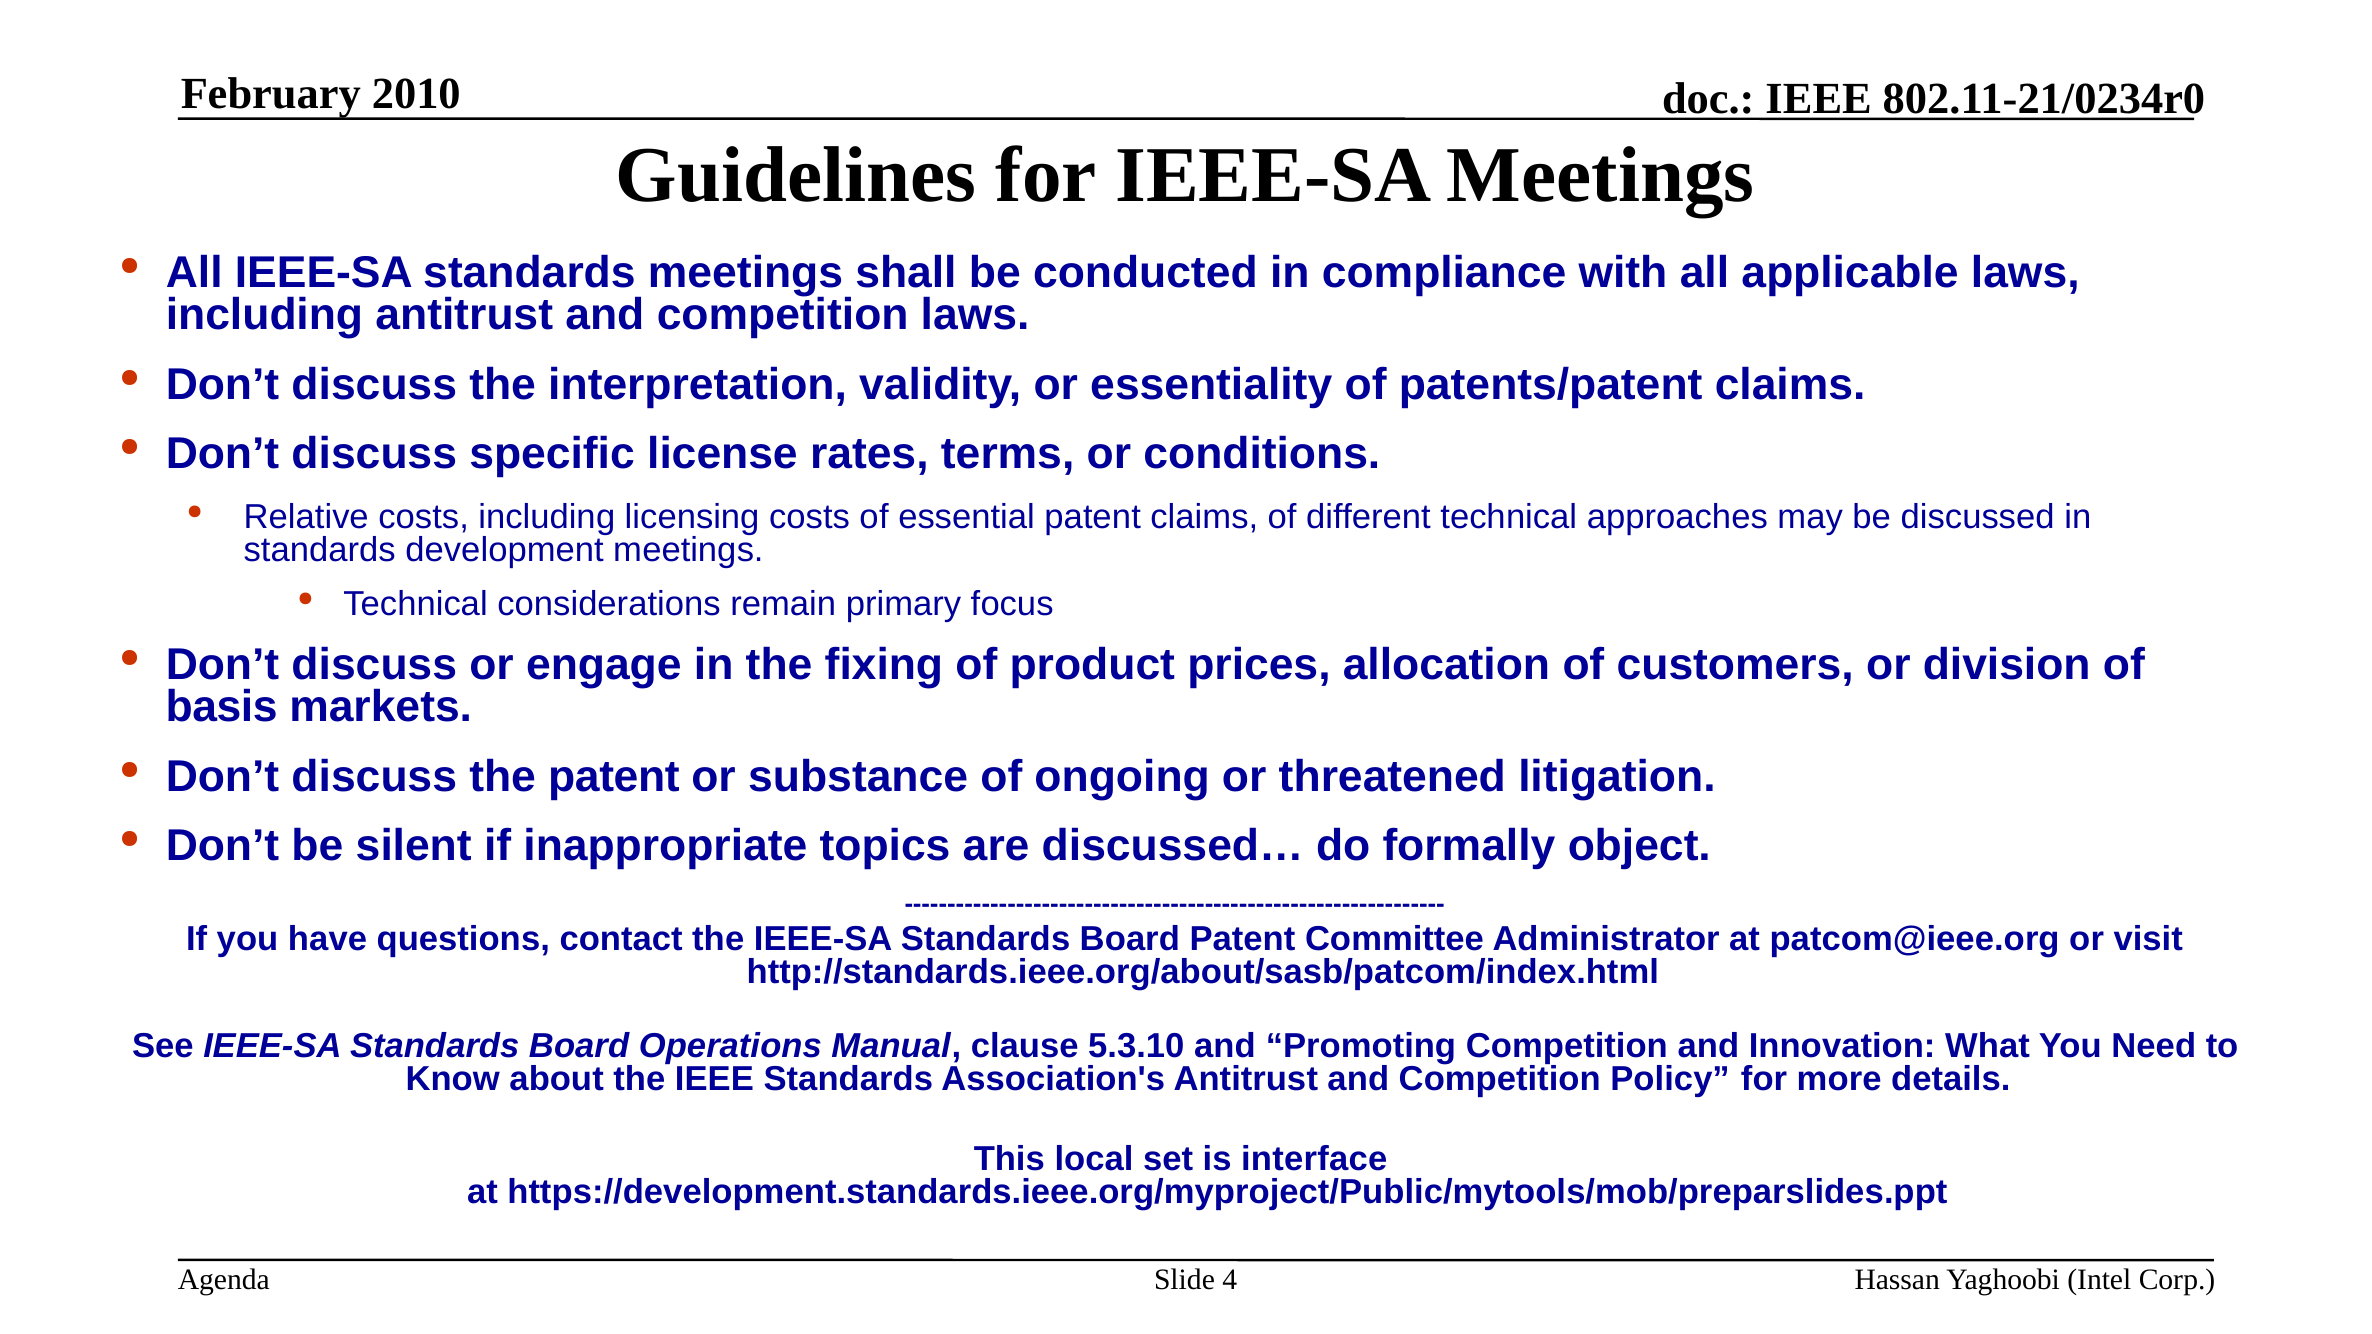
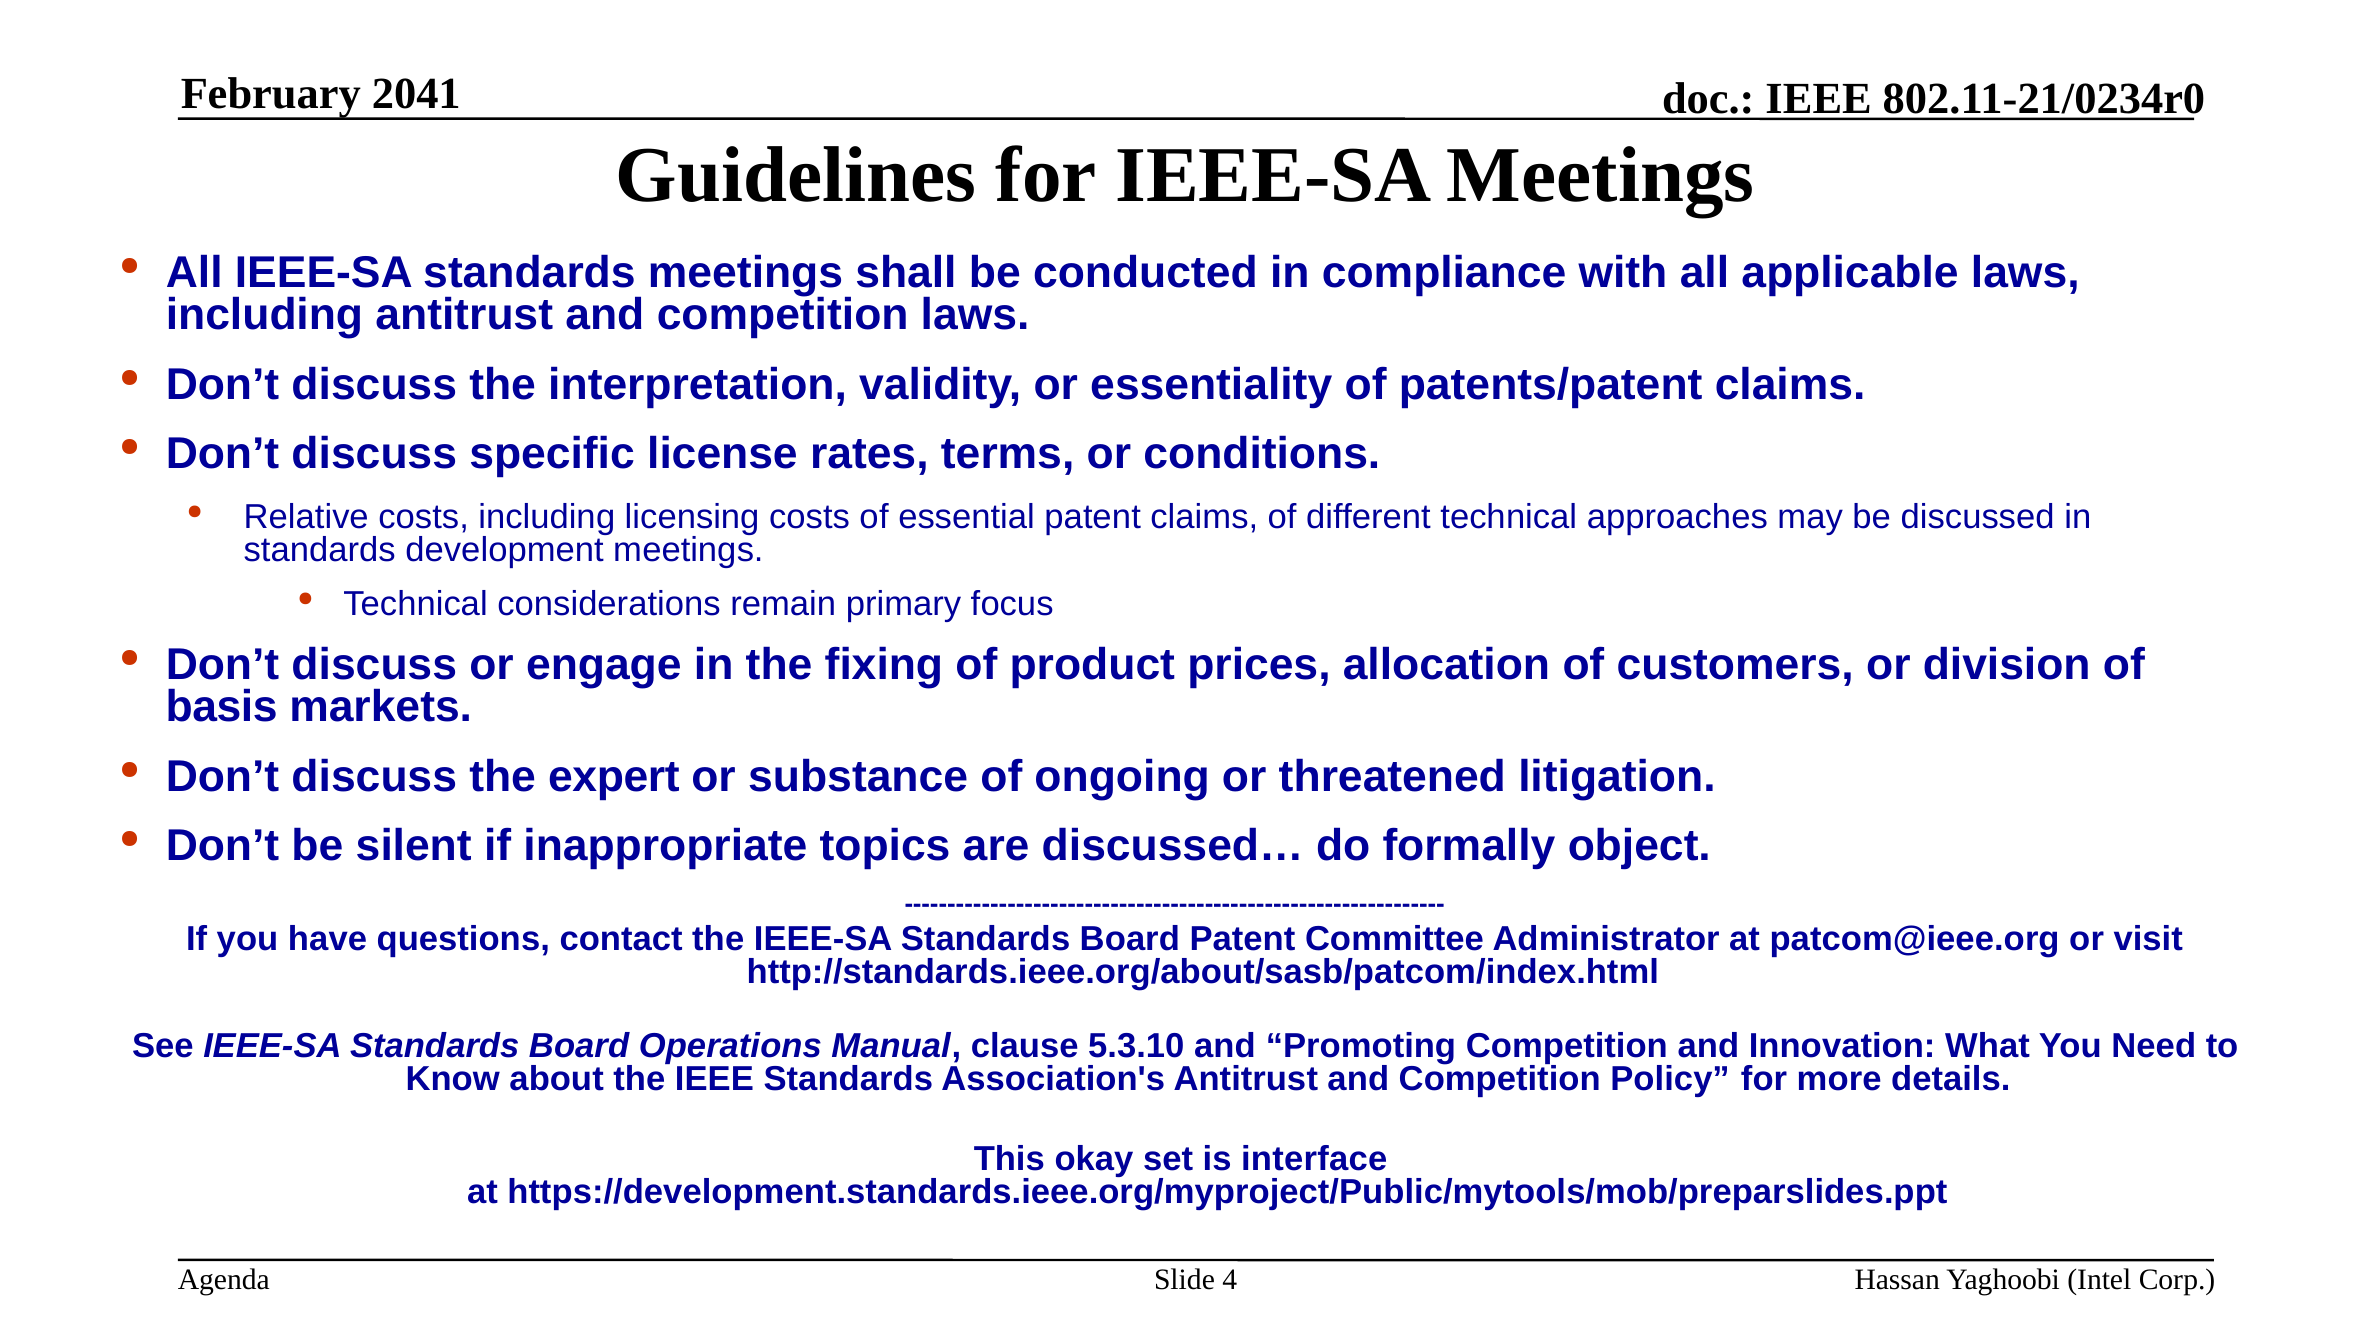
2010: 2010 -> 2041 (416, 94)
the patent: patent -> expert (614, 777)
local: local -> okay (1094, 1159)
